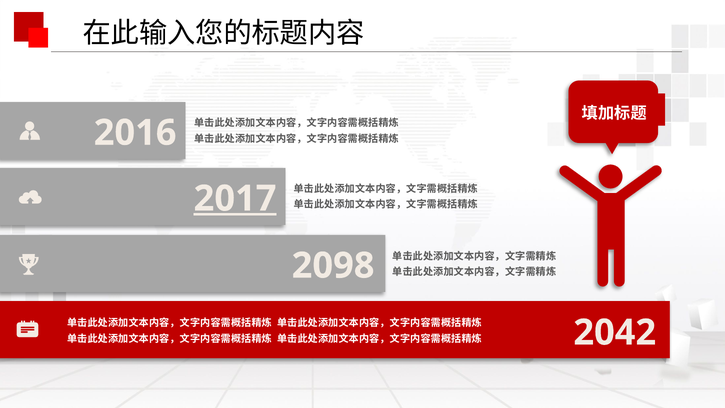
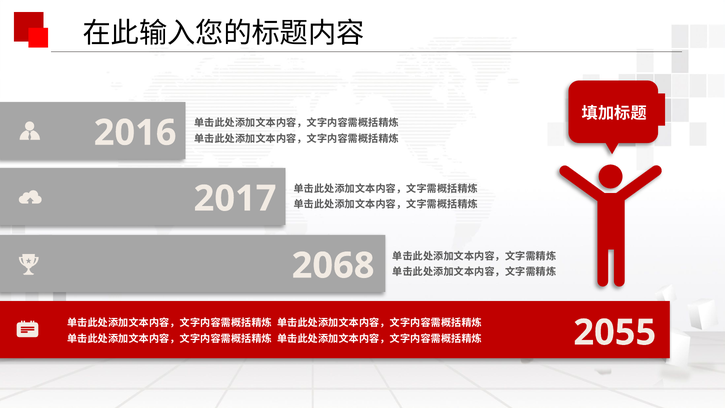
2017 underline: present -> none (235, 199)
2098: 2098 -> 2068 (333, 266)
2042: 2042 -> 2055 (615, 332)
